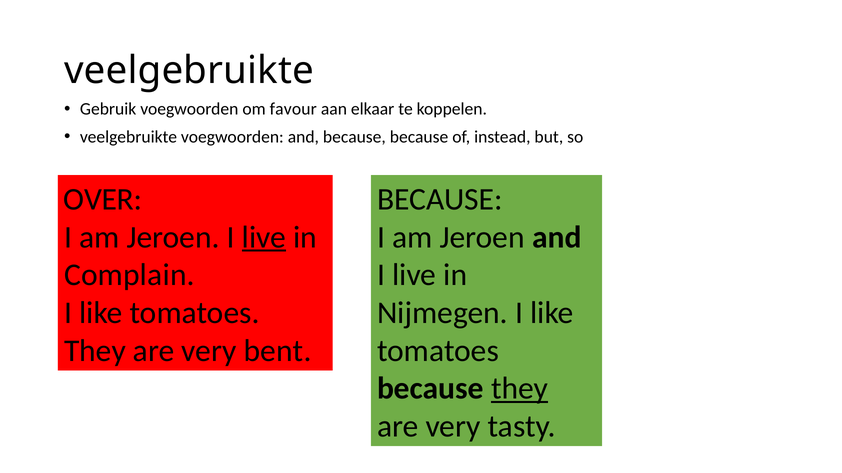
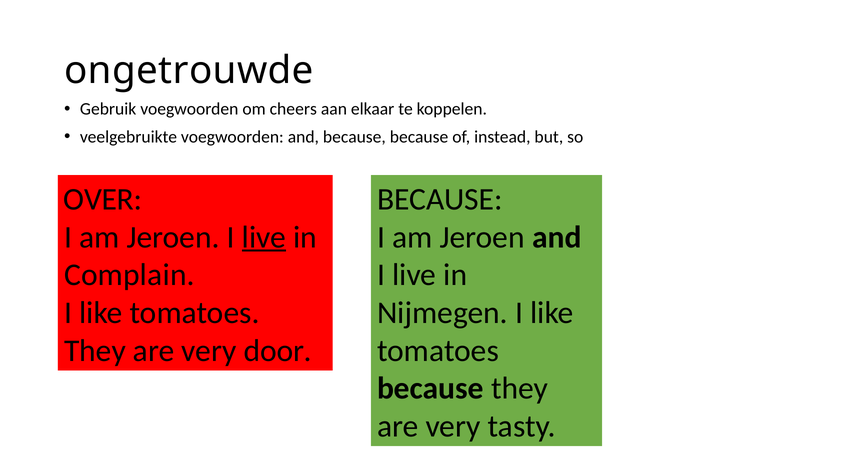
veelgebruikte: veelgebruikte -> ongetrouwde (189, 71)
favour: favour -> cheers (293, 109)
bent: bent -> door (278, 351)
they underline: present -> none (520, 389)
